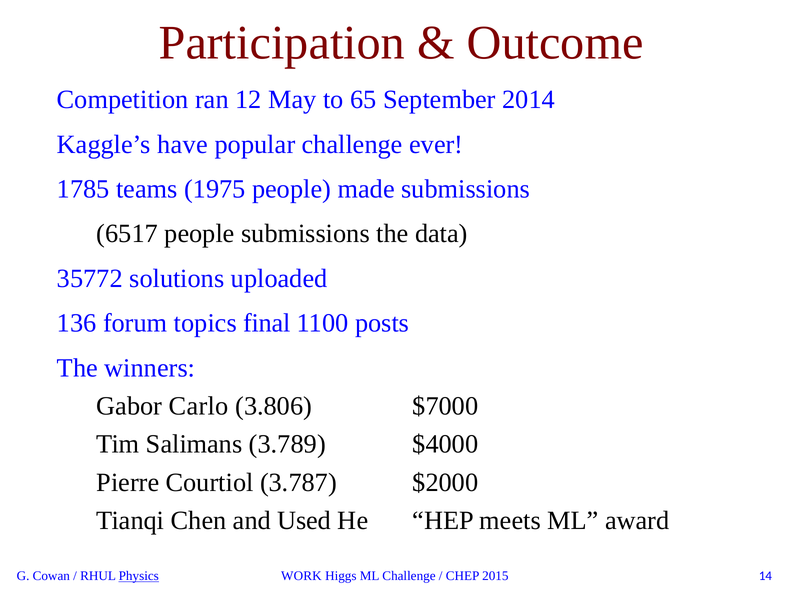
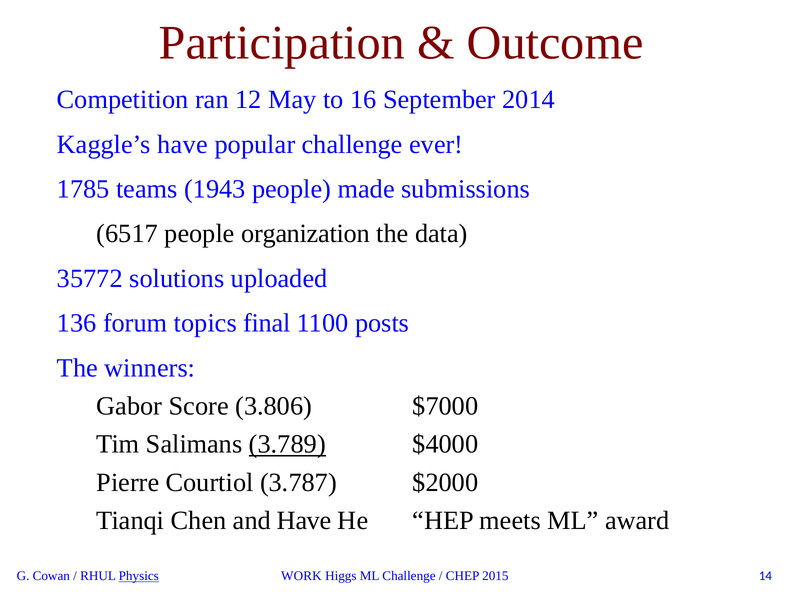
65: 65 -> 16 (363, 100)
1975: 1975 -> 1943 (215, 189)
people submissions: submissions -> organization (306, 234)
Carlo: Carlo -> Score (199, 406)
3.789 underline: none -> present (287, 445)
and Used: Used -> Have (304, 521)
